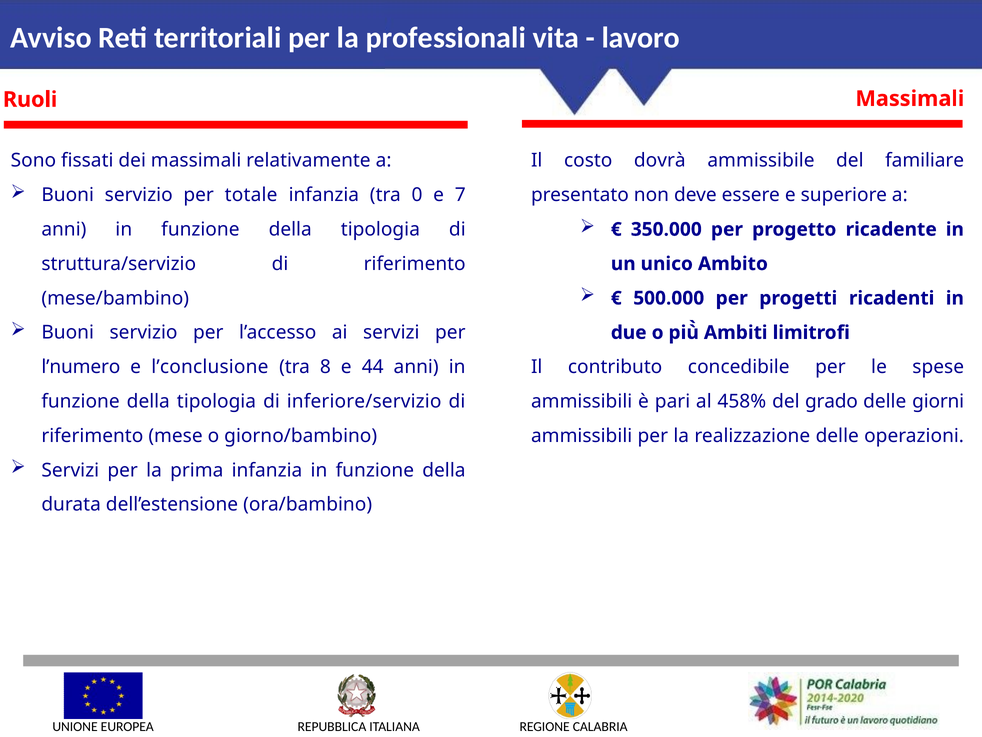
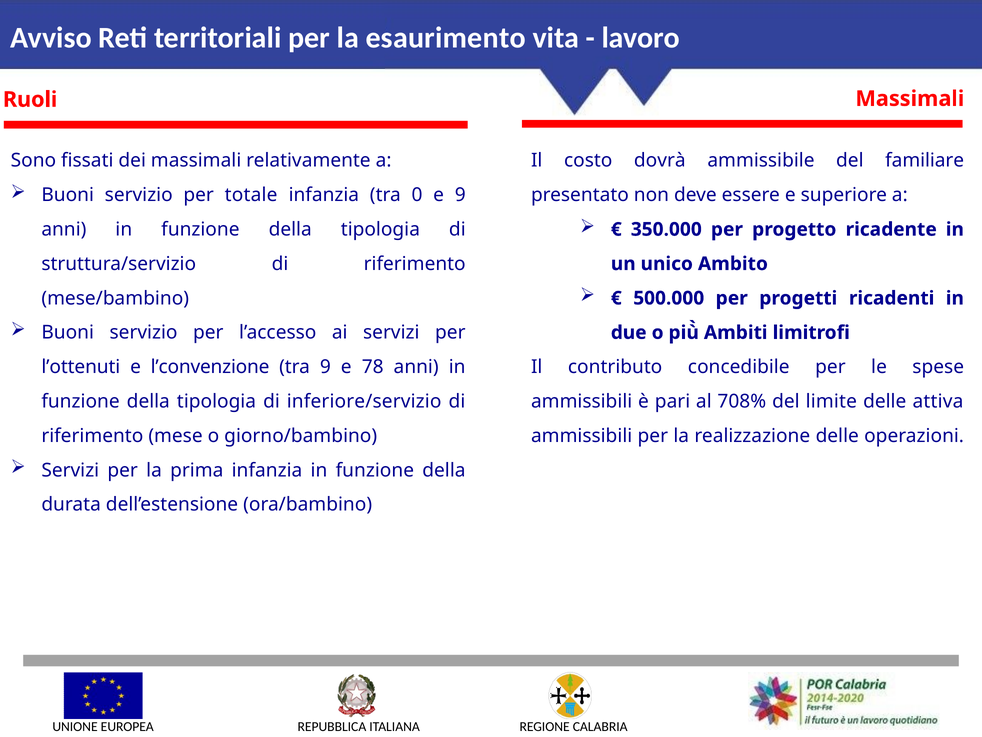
professionali: professionali -> esaurimento (446, 38)
e 7: 7 -> 9 (460, 195)
l’numero: l’numero -> l’ottenuti (81, 367)
l’conclusione: l’conclusione -> l’convenzione (210, 367)
tra 8: 8 -> 9 (325, 367)
44: 44 -> 78 (373, 367)
458%: 458% -> 708% (742, 401)
grado: grado -> limite (831, 401)
giorni: giorni -> attiva (938, 401)
